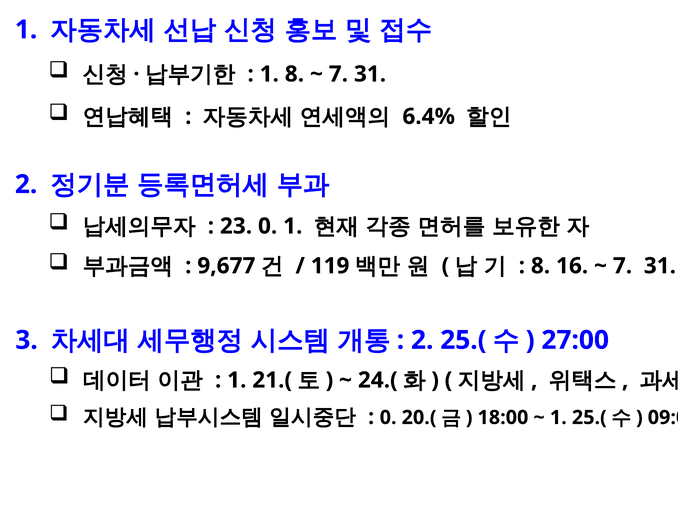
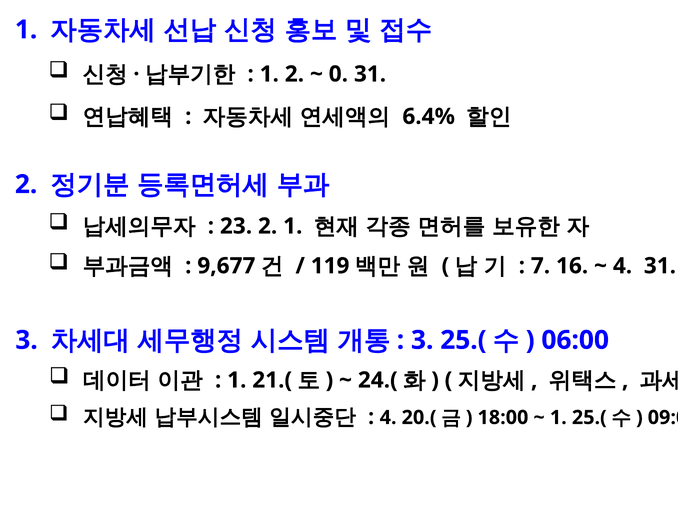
1 8: 8 -> 2 (294, 74)
7: 7 -> 0 (338, 74)
23 0: 0 -> 2 (268, 226)
8: 8 -> 7 (541, 266)
7: 7 -> 4 (623, 266)
2: 2 -> 3 (422, 340)
27:00: 27:00 -> 06:00 (575, 340)
0: 0 -> 4 (388, 418)
